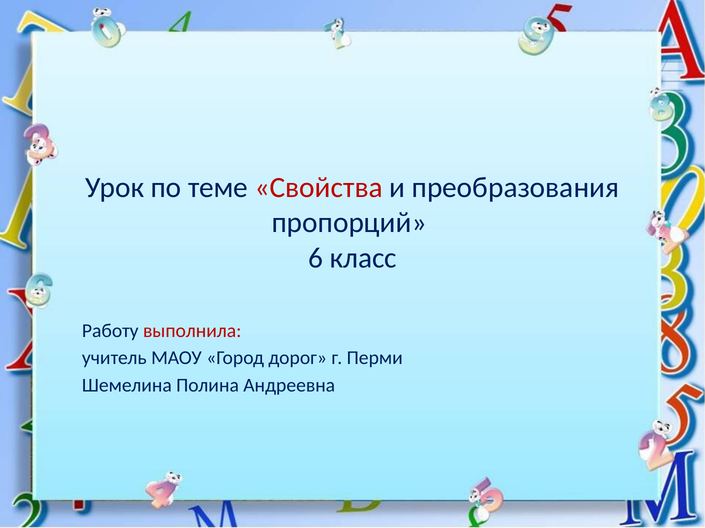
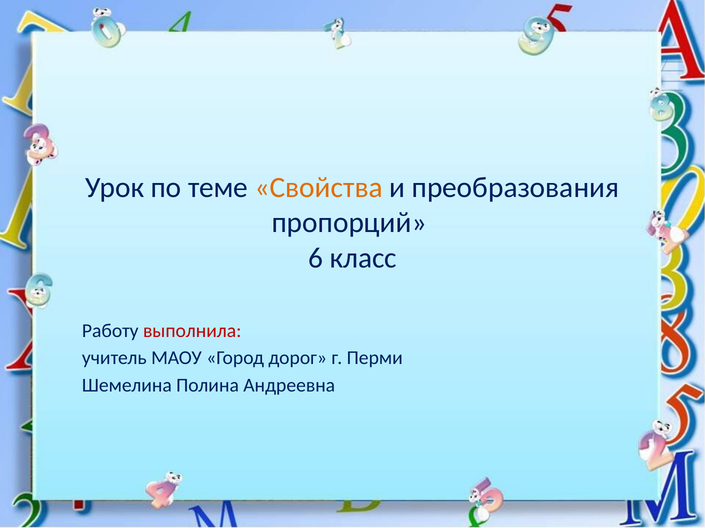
Свойства colour: red -> orange (319, 188)
